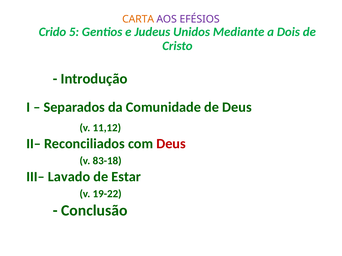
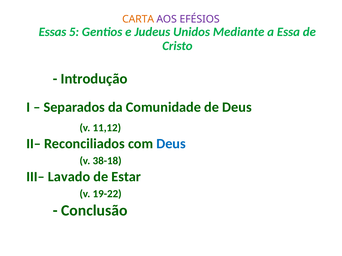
Crido: Crido -> Essas (52, 32)
Dois: Dois -> Essa (288, 32)
Deus colour: red -> blue (171, 144)
83-18: 83-18 -> 38-18 (107, 161)
